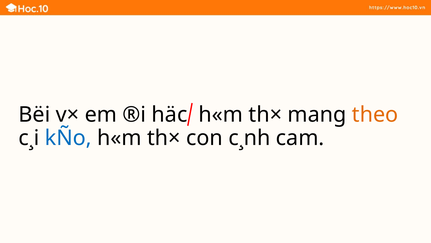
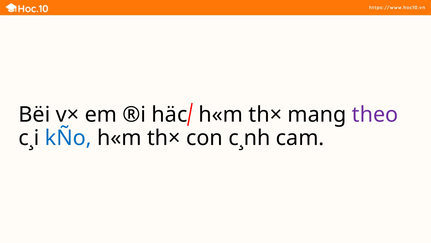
theo colour: orange -> purple (375, 115)
